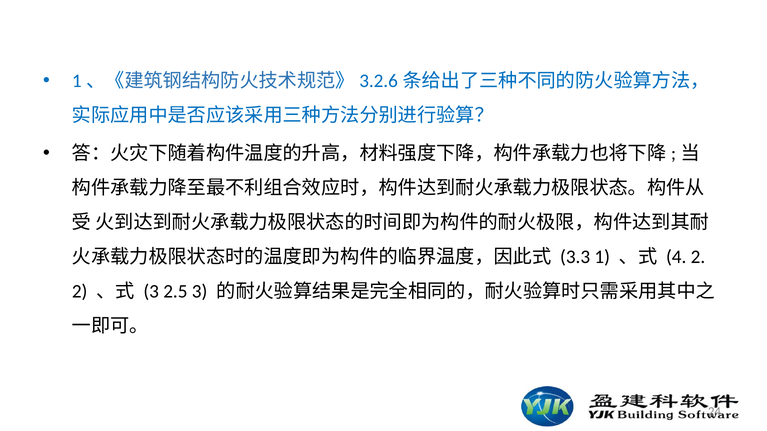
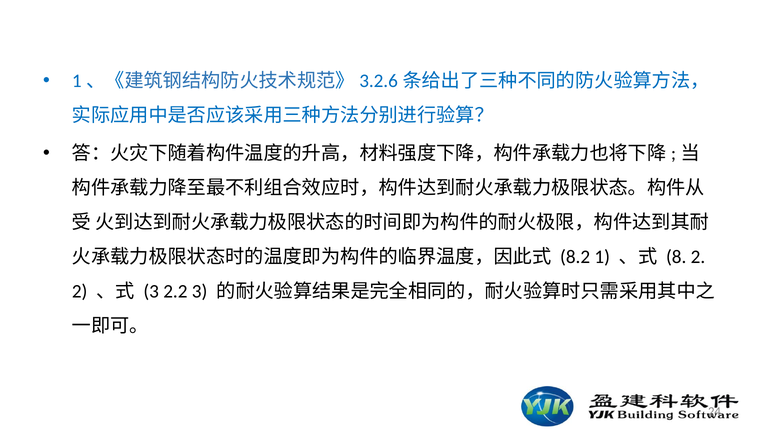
3.3: 3.3 -> 8.2 (575, 257)
4: 4 -> 8 (676, 257)
2.5: 2.5 -> 2.2 (175, 292)
